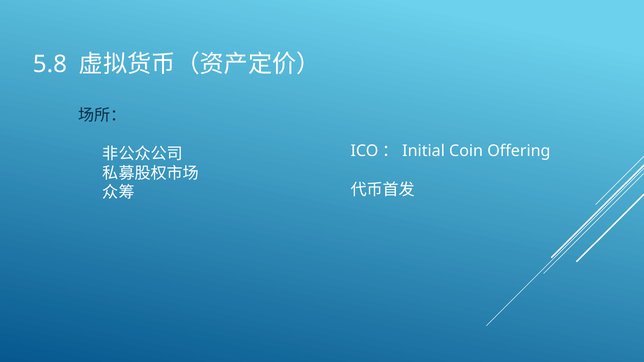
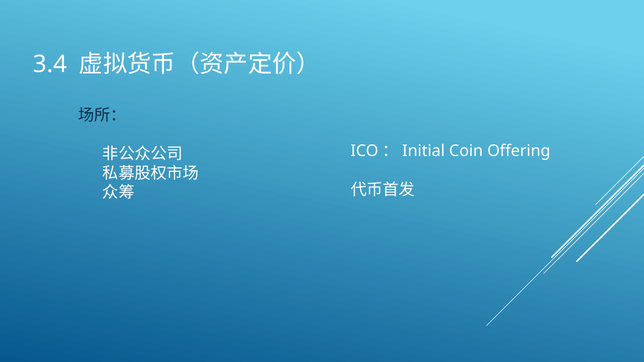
5.8: 5.8 -> 3.4 (50, 64)
